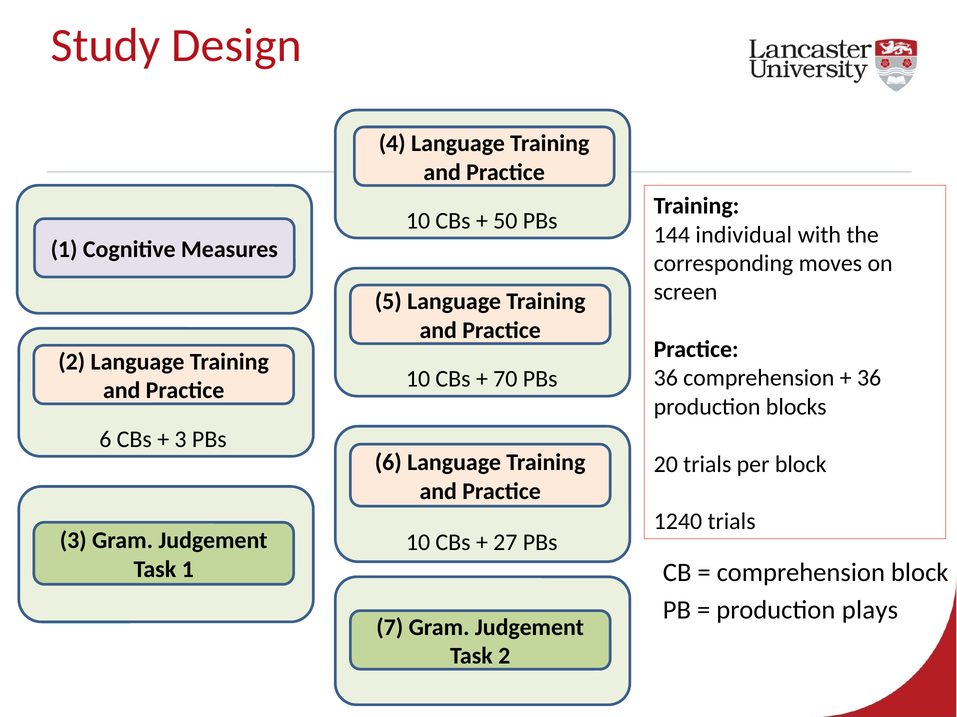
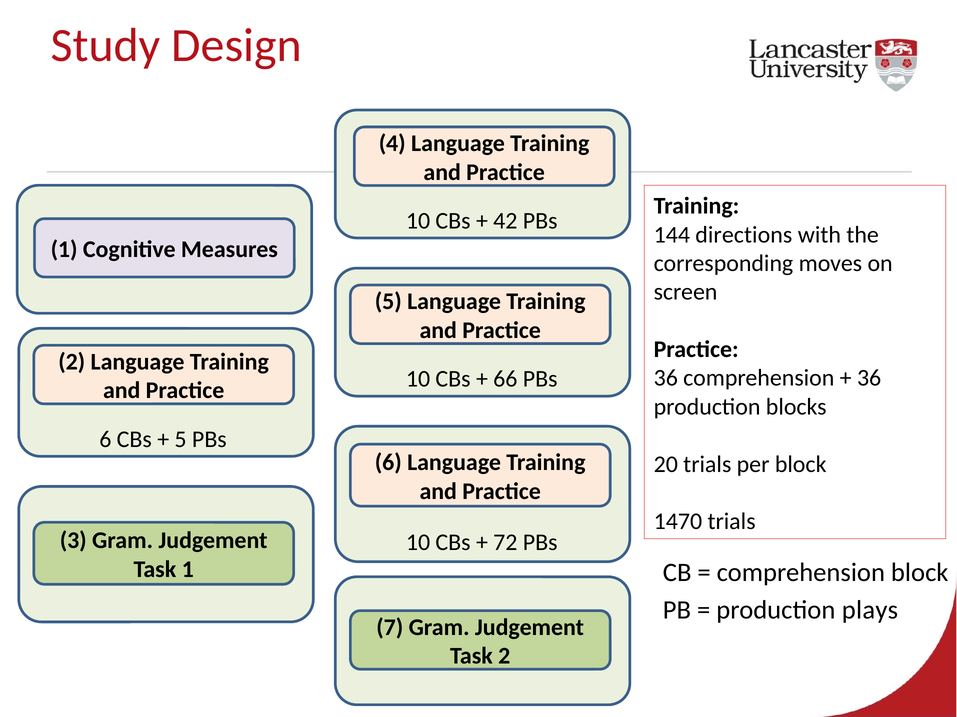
50: 50 -> 42 (505, 221)
individual: individual -> directions (744, 235)
70: 70 -> 66 (505, 380)
3: 3 -> 5 (181, 440)
1240: 1240 -> 1470 (678, 522)
27: 27 -> 72 (505, 543)
